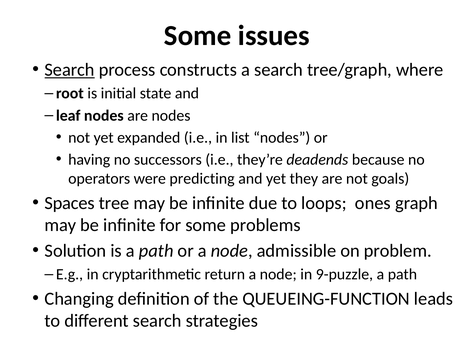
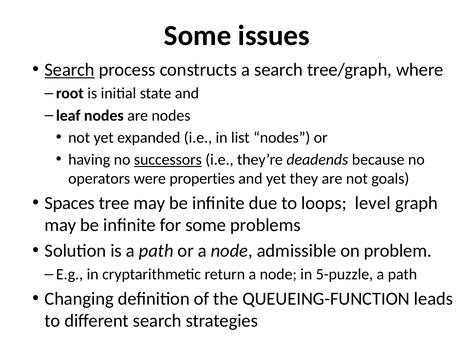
successors underline: none -> present (168, 160)
predicting: predicting -> properties (202, 179)
ones: ones -> level (373, 203)
9-puzzle: 9-puzzle -> 5-puzzle (344, 275)
